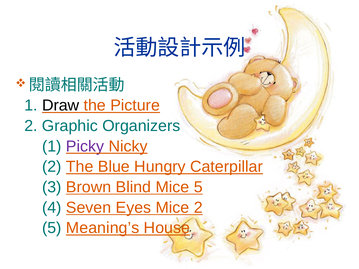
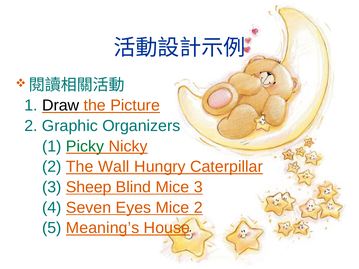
Picky colour: purple -> green (85, 146)
Blue: Blue -> Wall (114, 167)
Brown: Brown -> Sheep (89, 187)
Mice 5: 5 -> 3 (198, 187)
